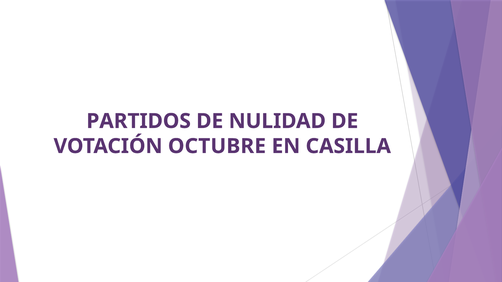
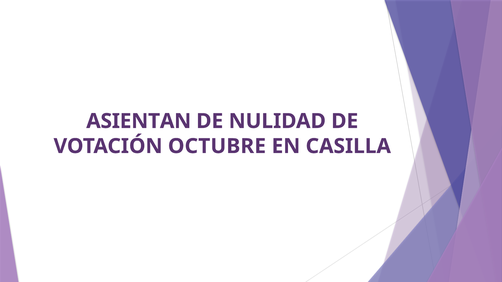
PARTIDOS: PARTIDOS -> ASIENTAN (139, 121)
